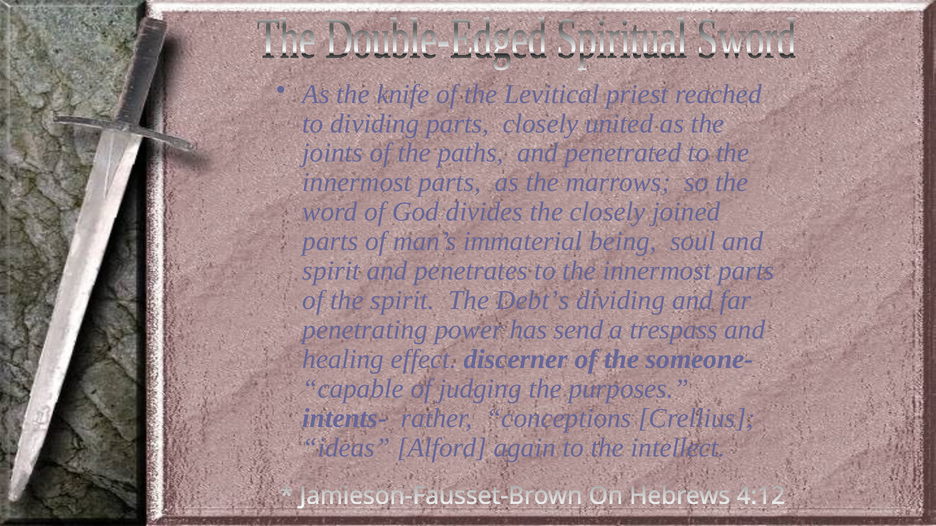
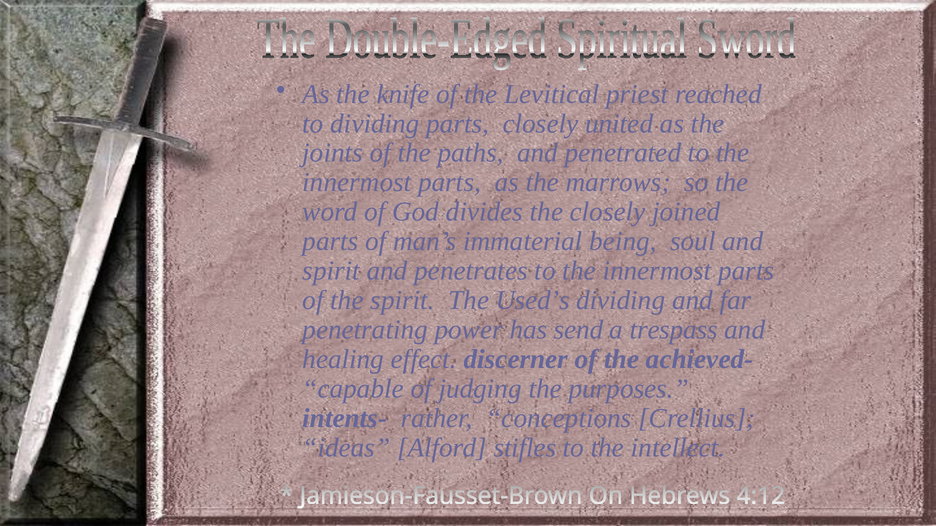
Debt’s: Debt’s -> Used’s (533, 301)
someone-: someone- -> achieved- (700, 360)
again: again -> stifles (525, 448)
